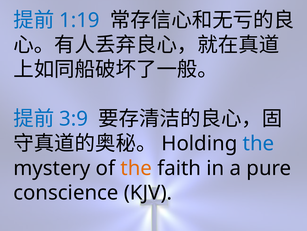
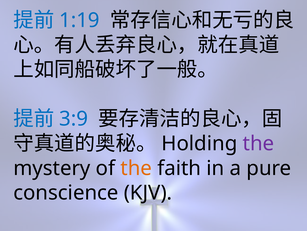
the colour: blue -> purple (258, 143)
